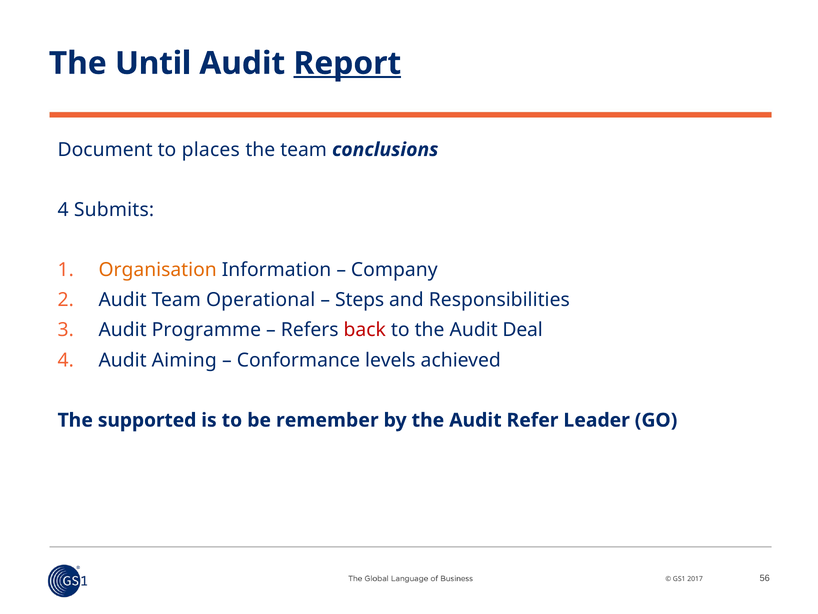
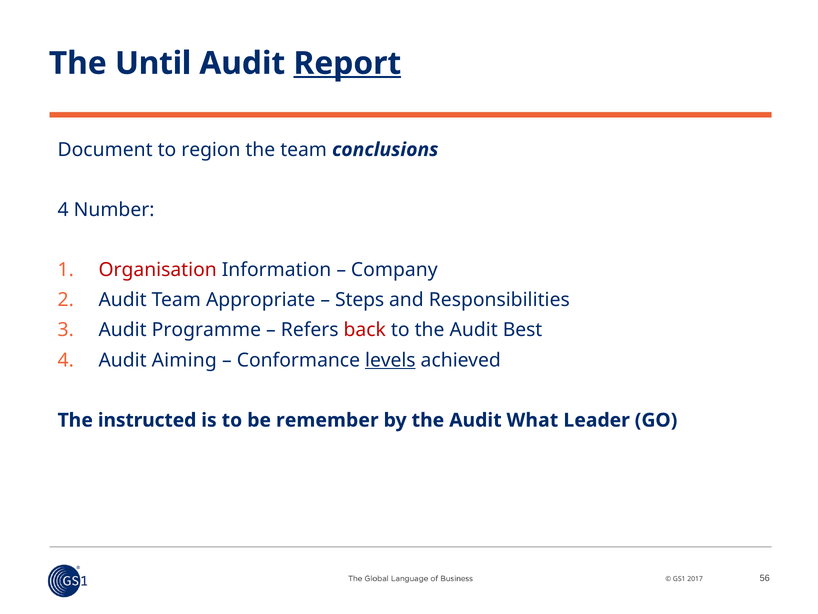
places: places -> region (211, 150)
Submits: Submits -> Number (114, 210)
Organisation colour: orange -> red (158, 270)
Operational: Operational -> Appropriate (261, 300)
Deal: Deal -> Best (523, 330)
levels underline: none -> present (390, 360)
supported: supported -> instructed (147, 420)
Refer: Refer -> What (532, 420)
